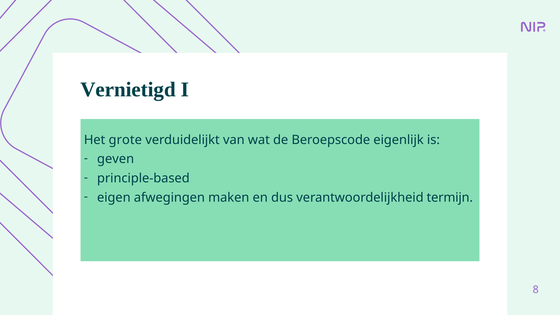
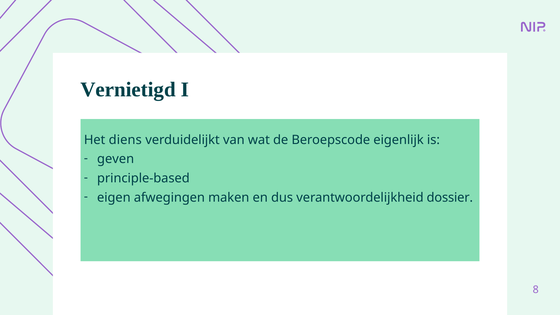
grote: grote -> diens (125, 140)
termijn: termijn -> dossier (450, 198)
